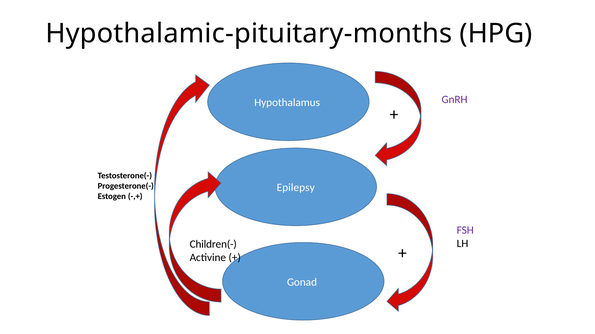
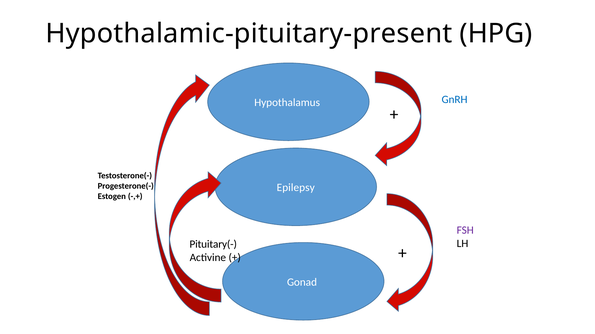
Hypothalamic-pituitary-months: Hypothalamic-pituitary-months -> Hypothalamic-pituitary-present (249, 34)
GnRH colour: purple -> blue (455, 100)
Children(-: Children(- -> Pituitary(- (213, 245)
